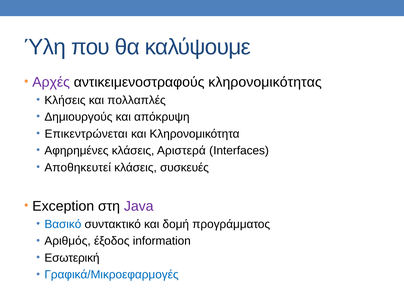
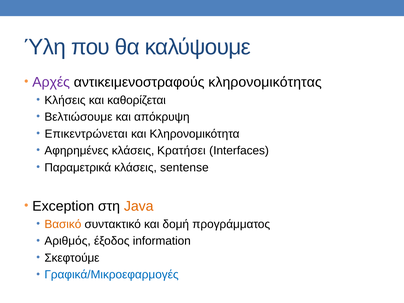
πολλαπλές: πολλαπλές -> καθορίζεται (137, 100)
Δημιουργούς: Δημιουργούς -> Βελτιώσουμε (78, 117)
Αριστερά: Αριστερά -> Κρατήσει (181, 151)
Αποθηκευτεί: Αποθηκευτεί -> Παραμετρικά (78, 167)
συσκευές: συσκευές -> sentense (184, 167)
Java colour: purple -> orange (139, 206)
Βασικό colour: blue -> orange (63, 224)
Εσωτερική: Εσωτερική -> Σκεφτούμε (72, 258)
